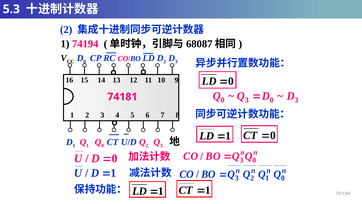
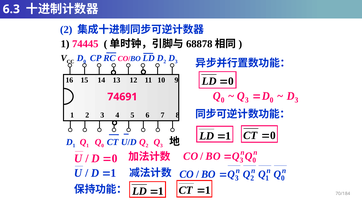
5.3: 5.3 -> 6.3 (11, 9)
74194: 74194 -> 74445 (85, 44)
68087: 68087 -> 68878 (199, 44)
74181: 74181 -> 74691 (122, 97)
